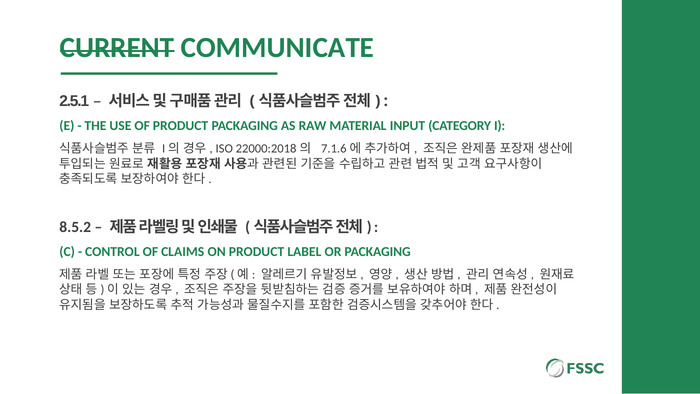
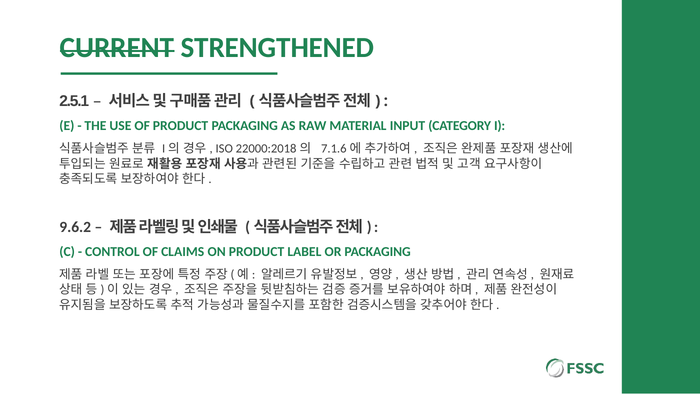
COMMUNICATE: COMMUNICATE -> STRENGTHENED (277, 48)
8.5.2: 8.5.2 -> 9.6.2 (75, 227)
